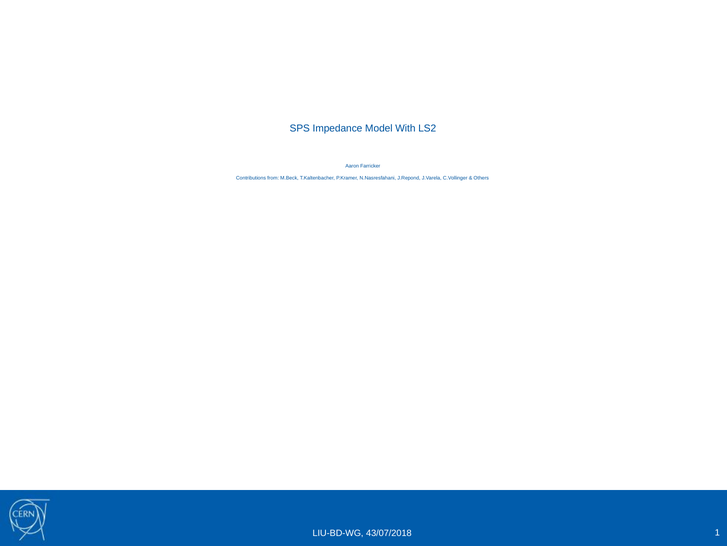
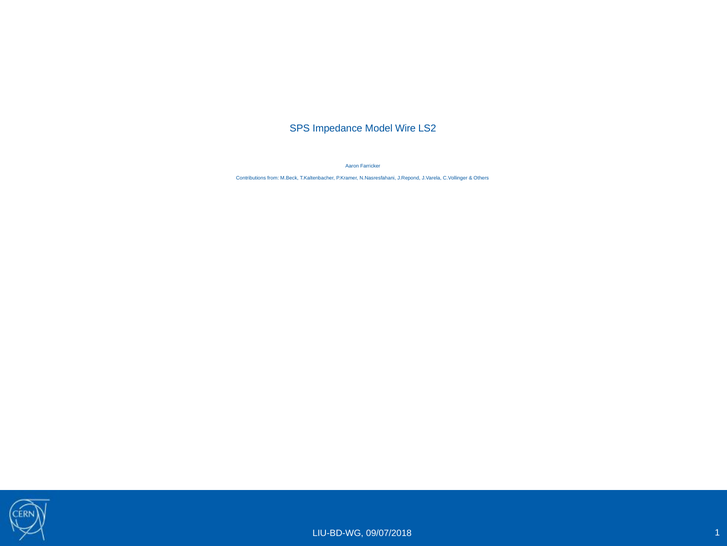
With: With -> Wire (405, 128)
43/07/2018: 43/07/2018 -> 09/07/2018 (389, 533)
